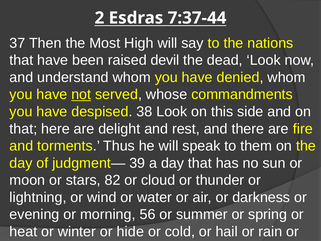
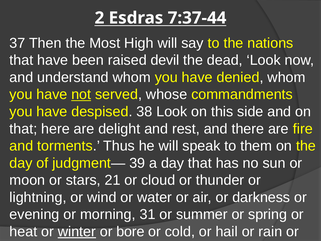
82: 82 -> 21 (113, 180)
56: 56 -> 31 (148, 214)
winter underline: none -> present (77, 231)
hide: hide -> bore (130, 231)
